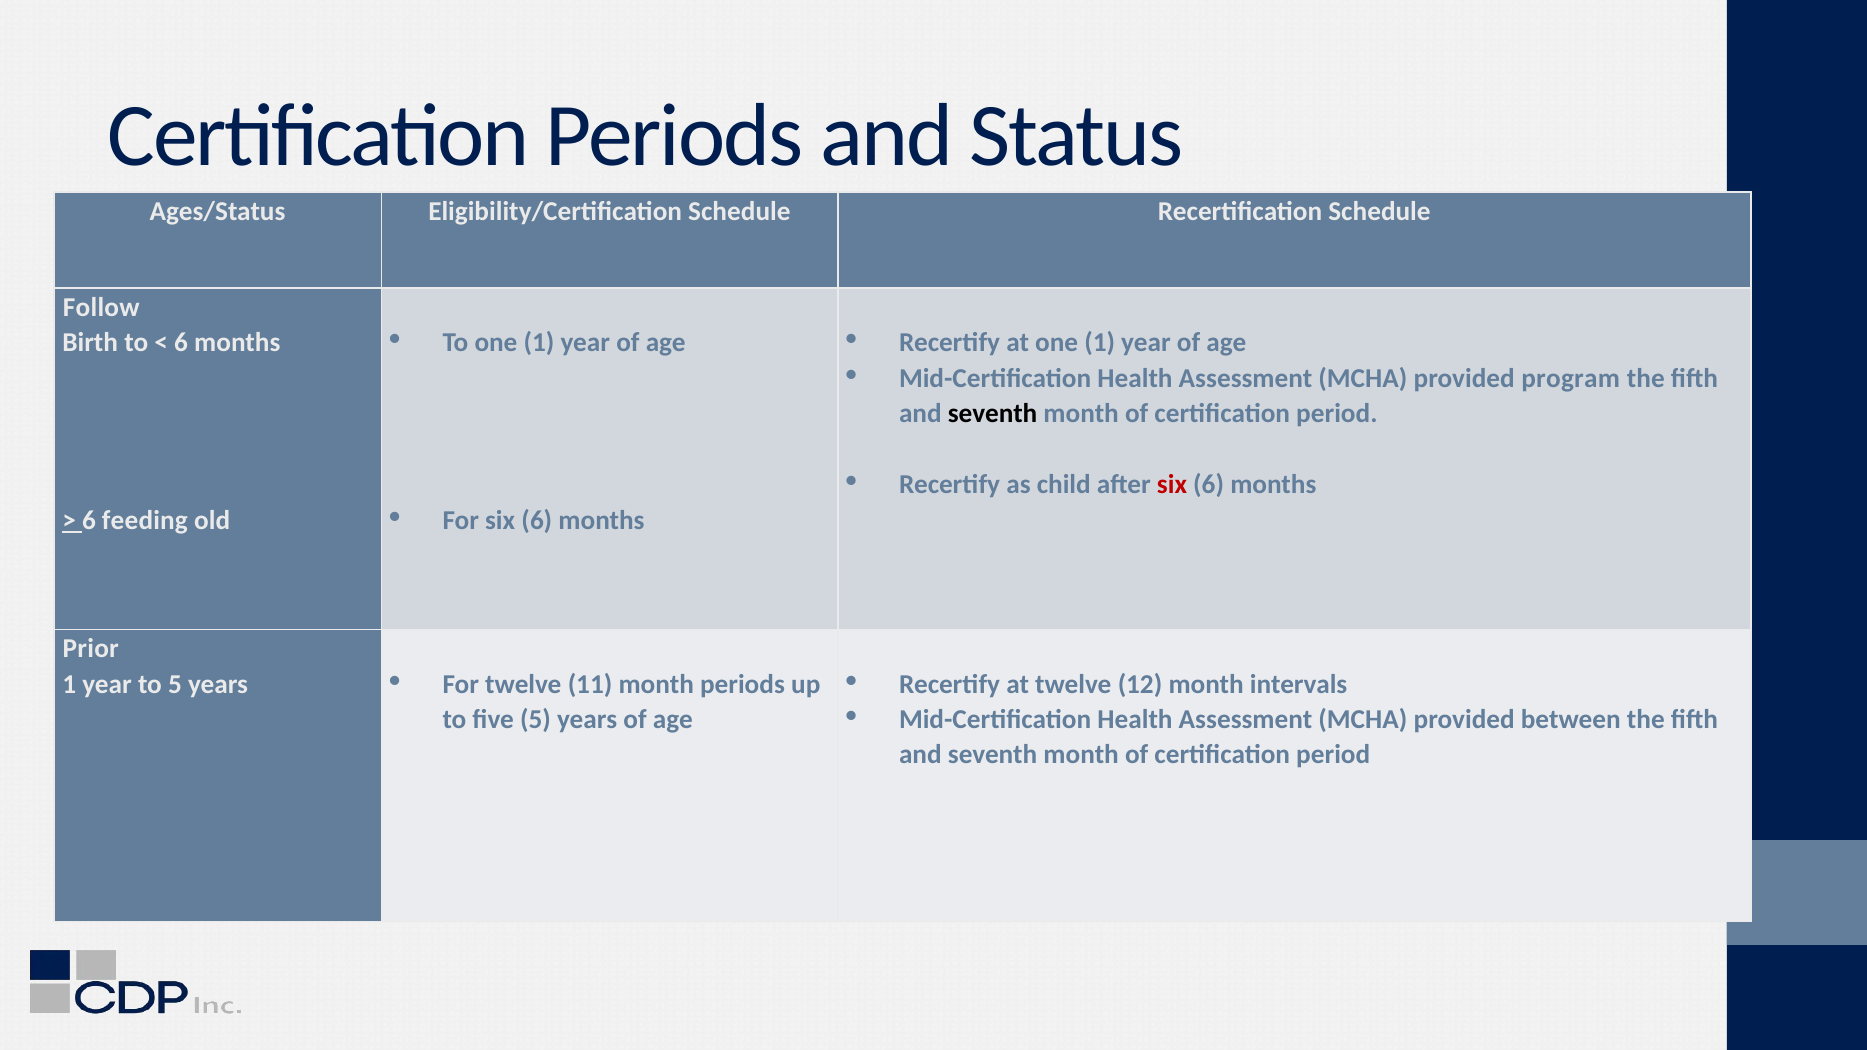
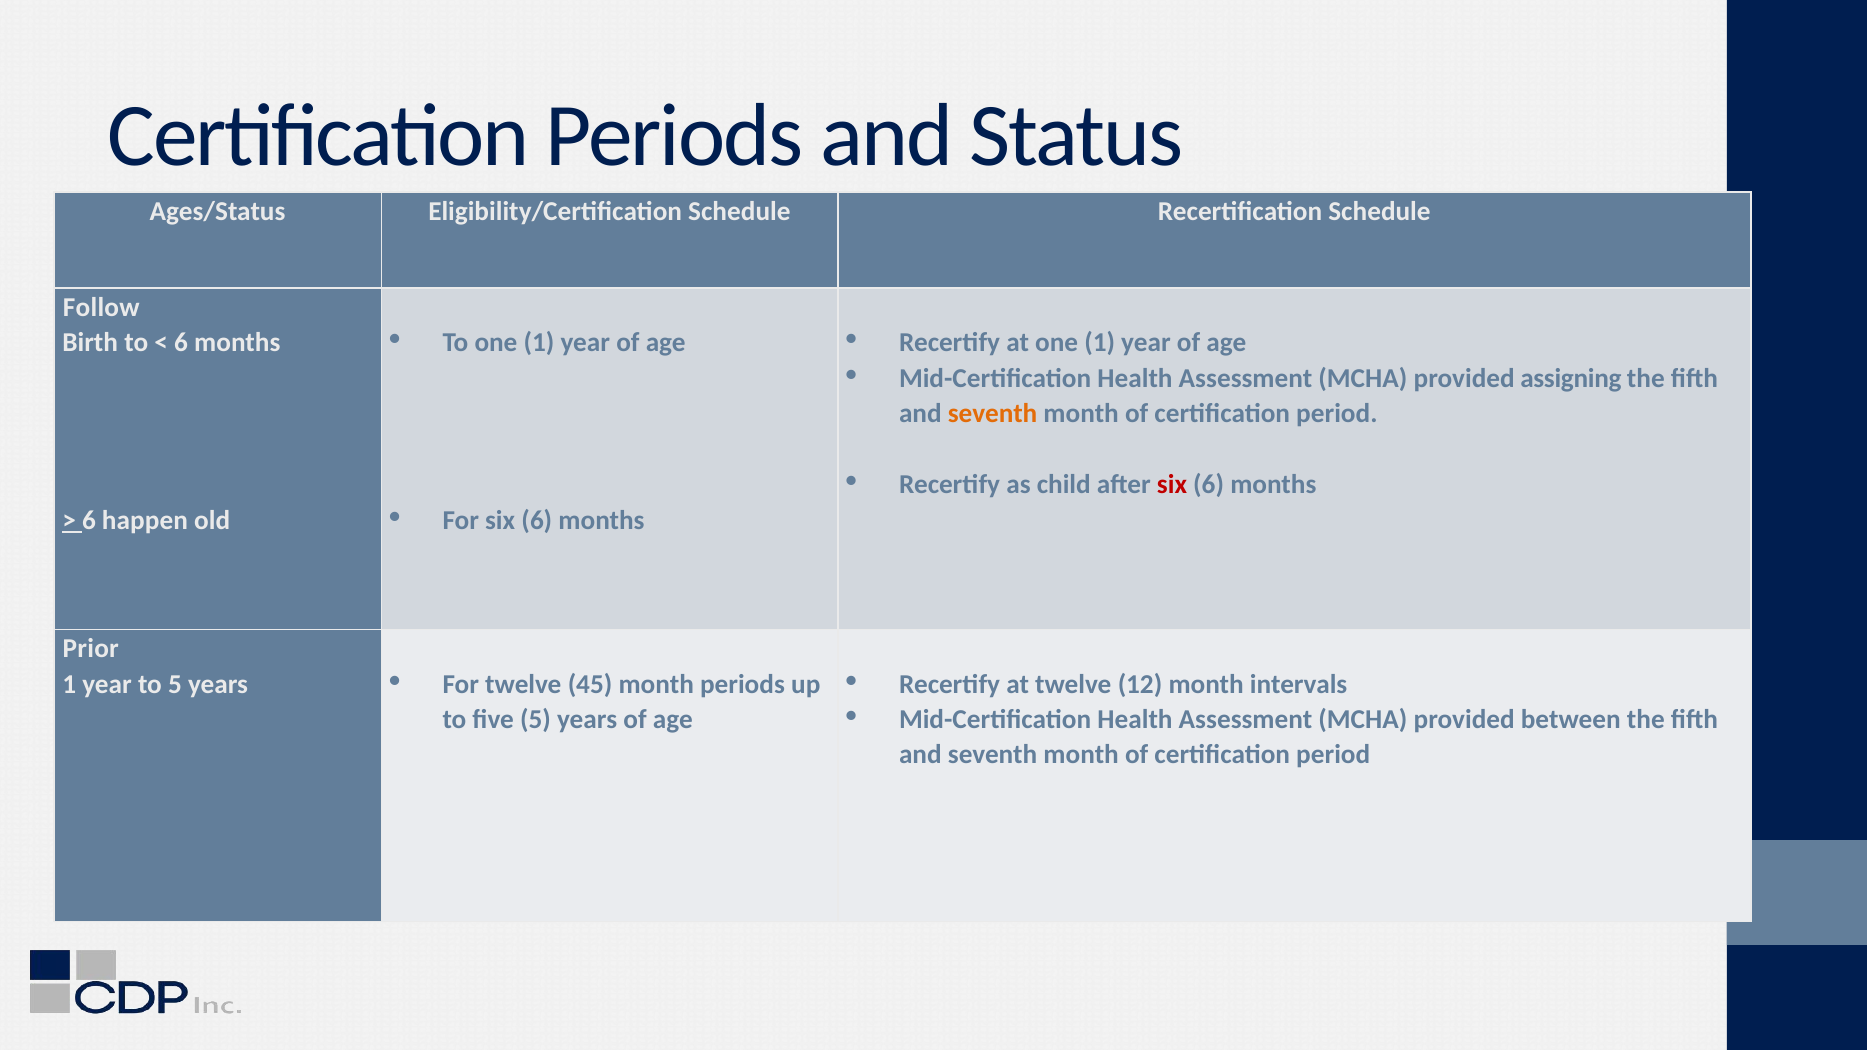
program: program -> assigning (1571, 378)
seventh colour: black -> orange (993, 414)
feeding: feeding -> happen (145, 520)
11: 11 -> 45 (590, 684)
